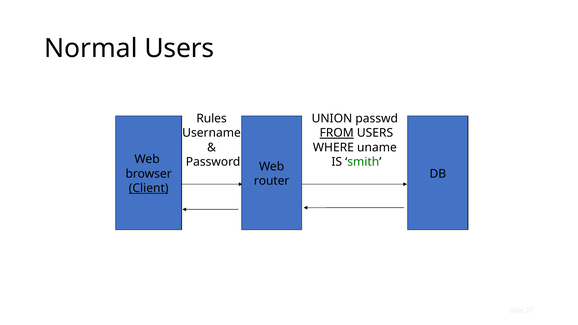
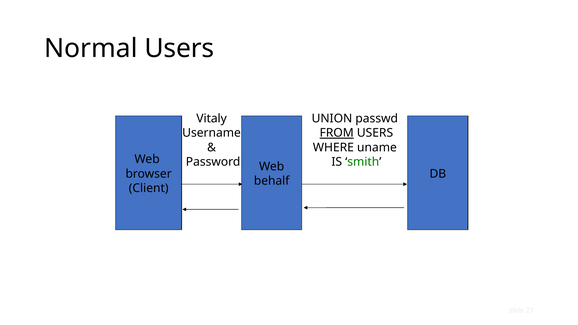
Rules: Rules -> Vitaly (212, 119)
router: router -> behalf (272, 181)
Client underline: present -> none (149, 188)
